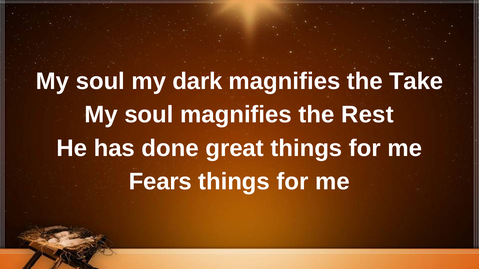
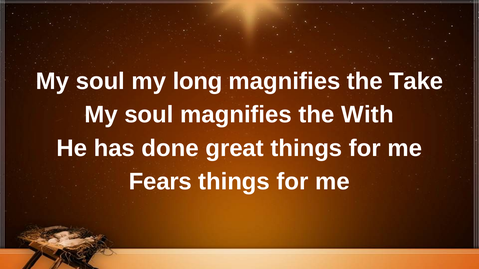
dark: dark -> long (198, 81)
Rest: Rest -> With (367, 115)
